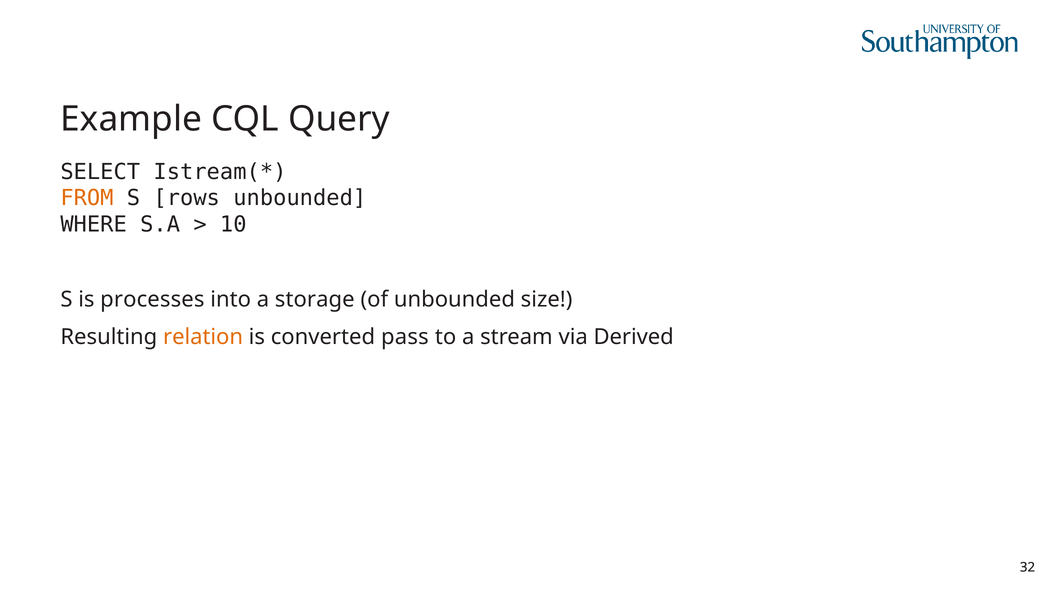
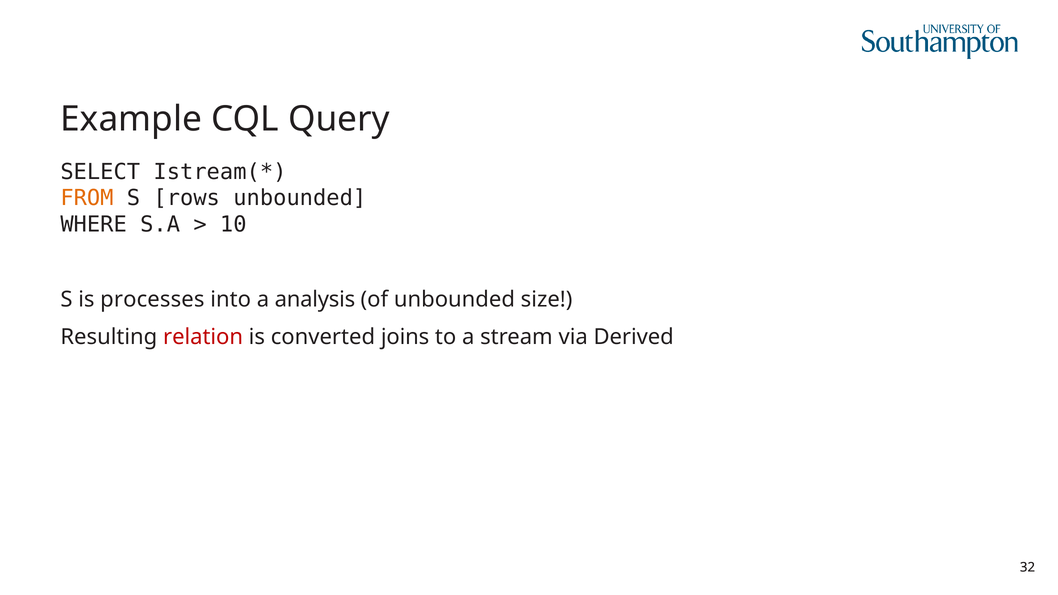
storage: storage -> analysis (315, 300)
relation colour: orange -> red (203, 337)
pass: pass -> joins (405, 337)
